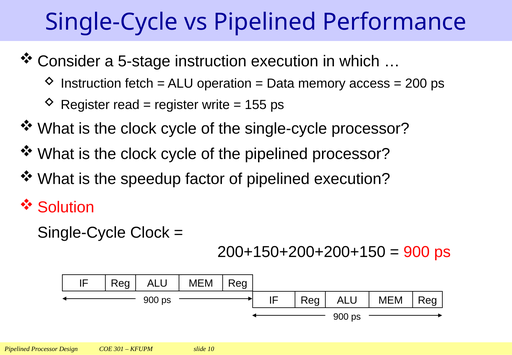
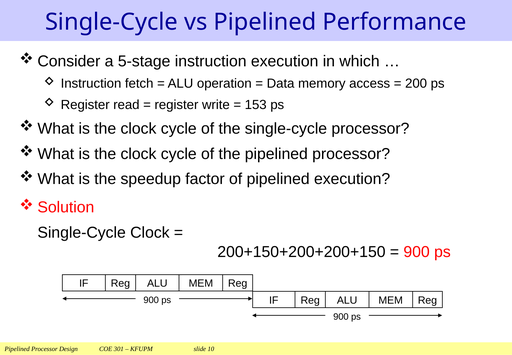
155: 155 -> 153 (256, 105)
